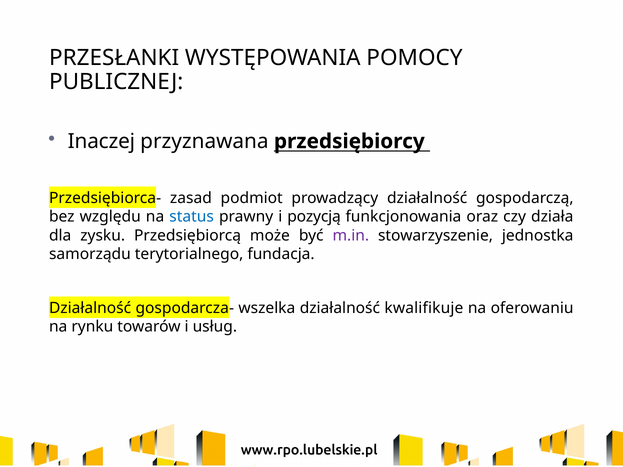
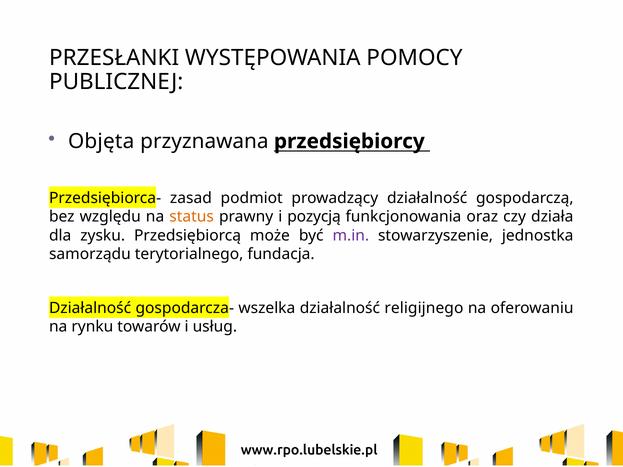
Inaczej: Inaczej -> Objęta (101, 141)
status colour: blue -> orange (192, 217)
kwalifikuje: kwalifikuje -> religijnego (424, 308)
